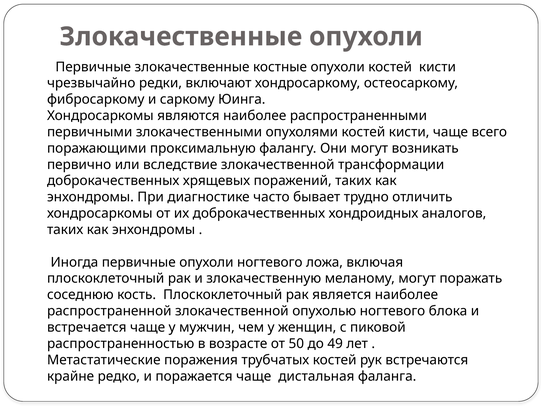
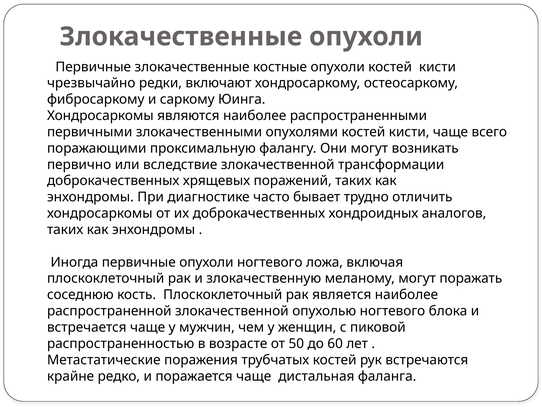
49: 49 -> 60 (335, 343)
